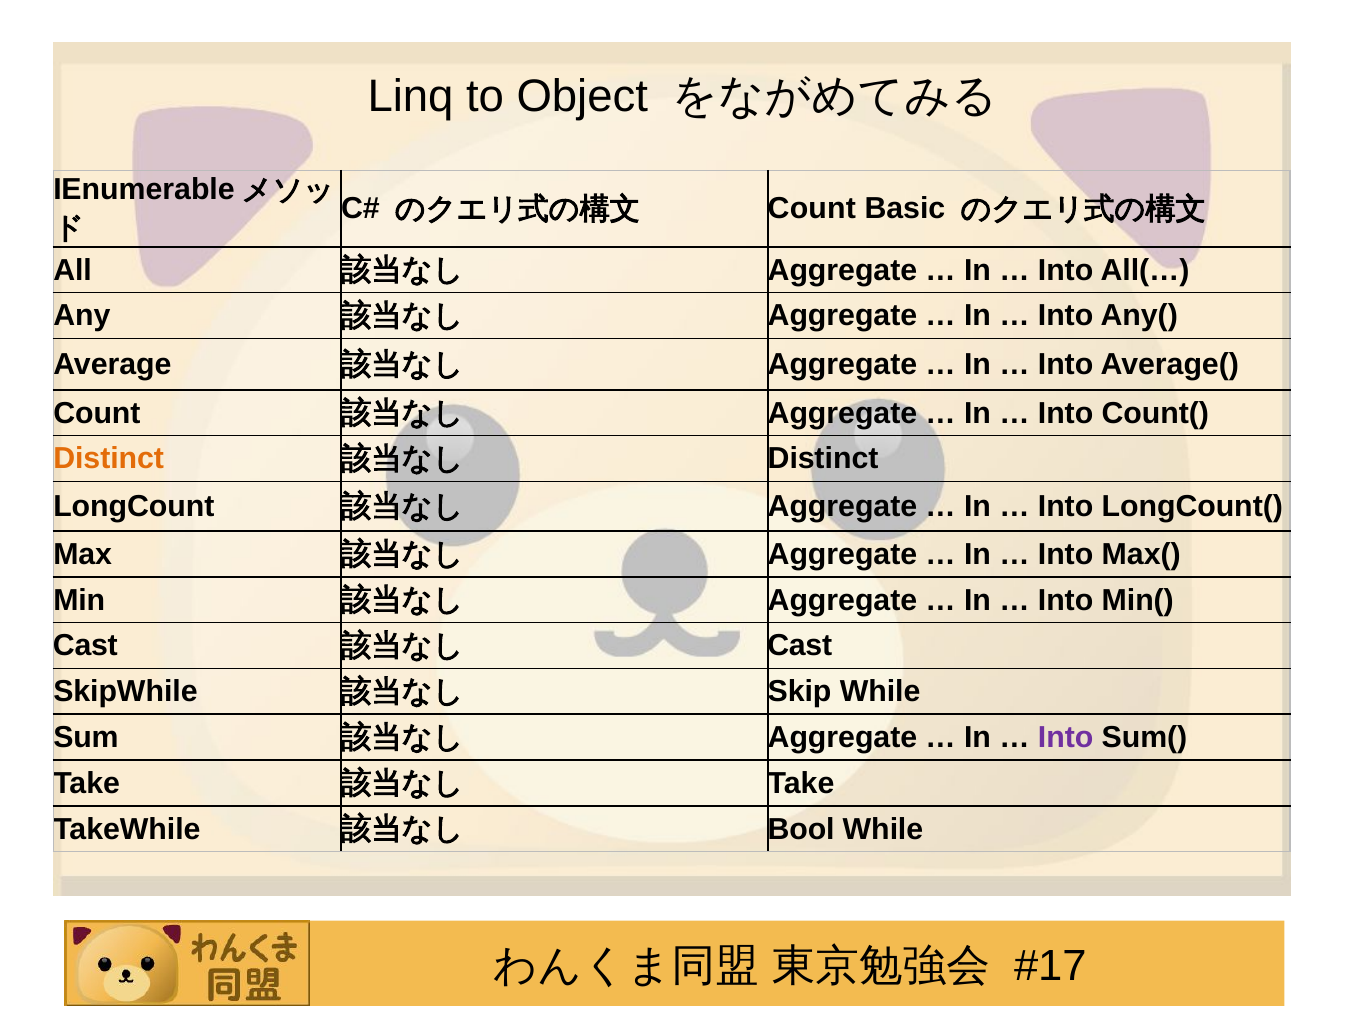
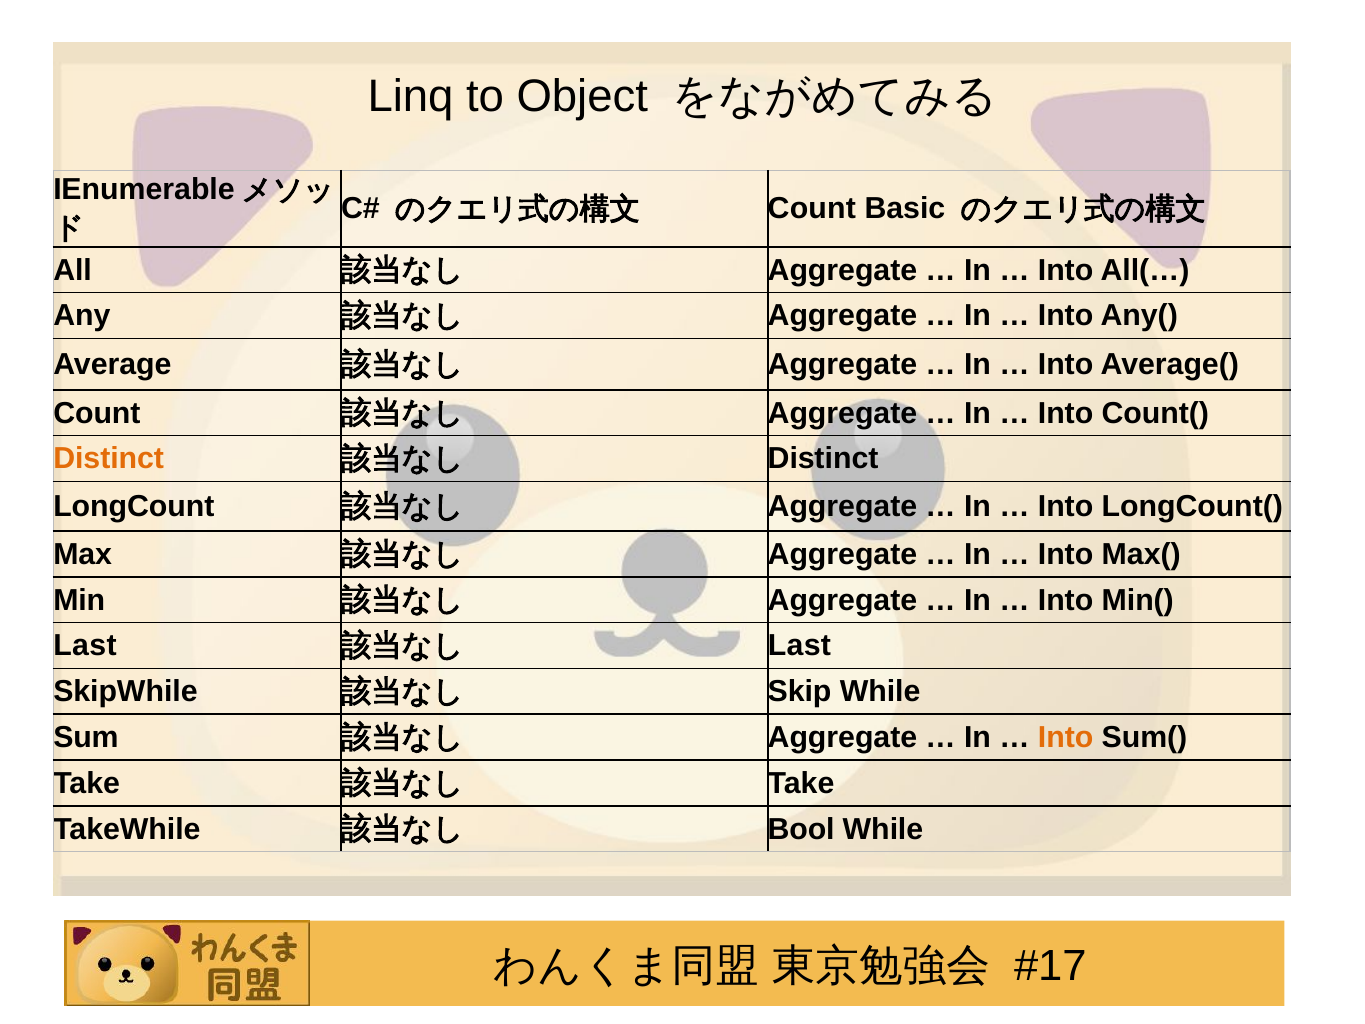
Cast: Cast -> Last (85, 646)
Cast: Cast -> Last (799, 646)
Into colour: purple -> orange (1066, 737)
